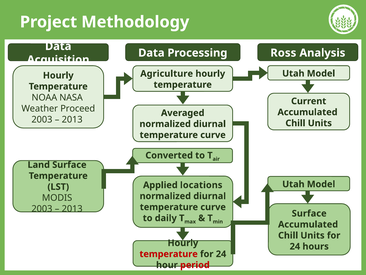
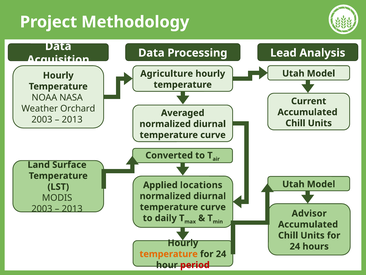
Ross: Ross -> Lead (283, 53)
Proceed: Proceed -> Orchard (78, 108)
Surface: Surface -> Advisor (309, 213)
temperature colour: red -> orange (169, 254)
